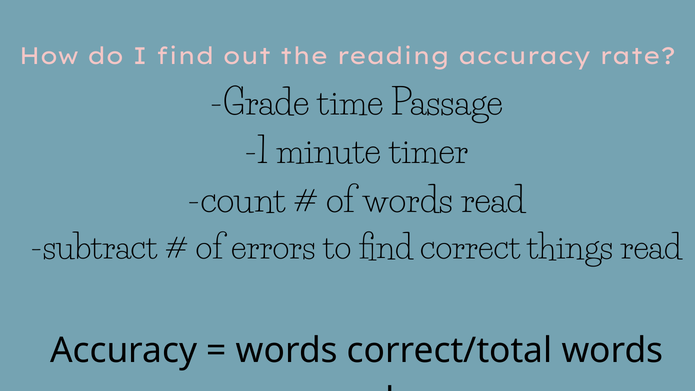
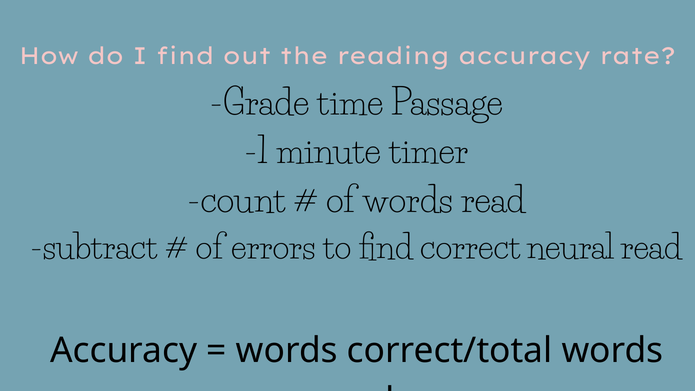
things: things -> neural (570, 248)
